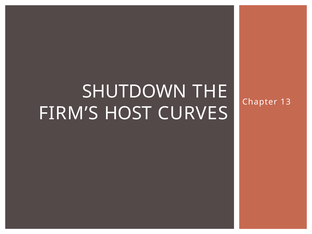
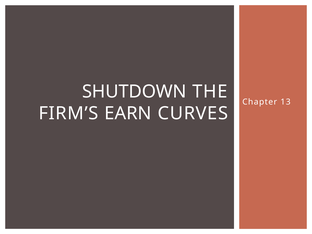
HOST: HOST -> EARN (128, 113)
